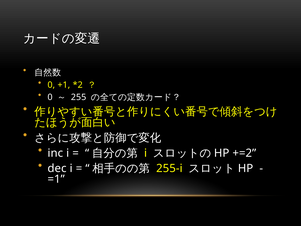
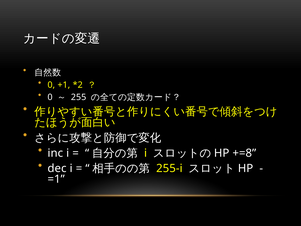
+=2: +=2 -> +=8 (244, 153)
